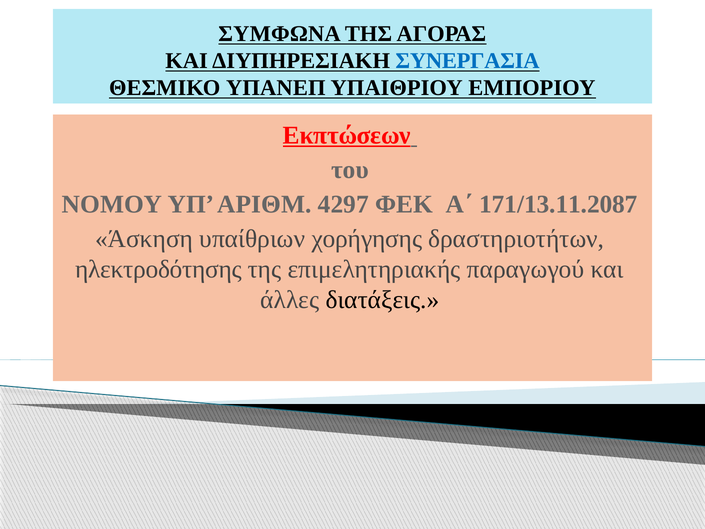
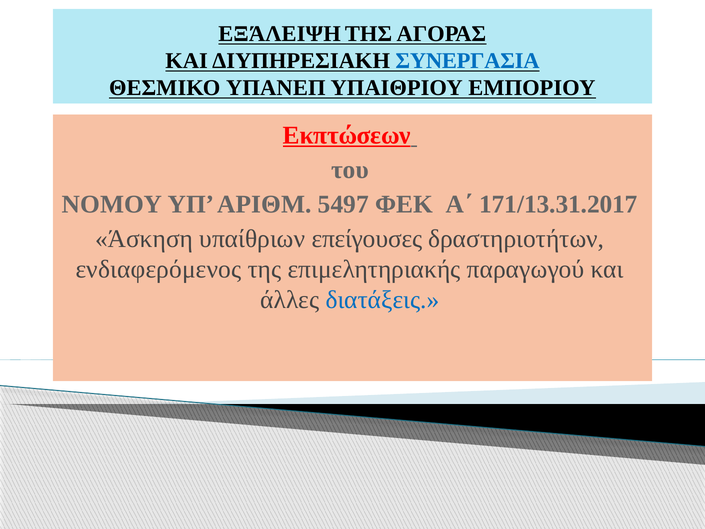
ΣΥΜΦΩΝΑ: ΣΥΜΦΩΝΑ -> ΕΞΆΛΕΙΨΗ (280, 34)
4297: 4297 -> 5497 (343, 204)
171/13.11.2087: 171/13.11.2087 -> 171/13.31.2017 (558, 204)
χορήγησης: χορήγησης -> επείγουσες (367, 239)
ηλεκτροδότησης: ηλεκτροδότησης -> ενδιαφερόμενος (158, 269)
διατάξεις colour: black -> blue (382, 300)
